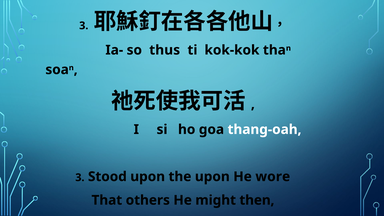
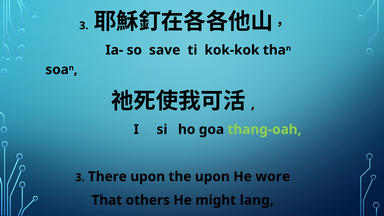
thus: thus -> save (165, 50)
thang-oah colour: white -> light green (265, 129)
Stood: Stood -> There (107, 177)
then: then -> lang (257, 200)
